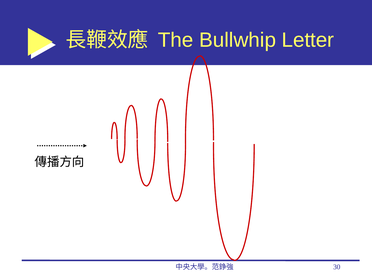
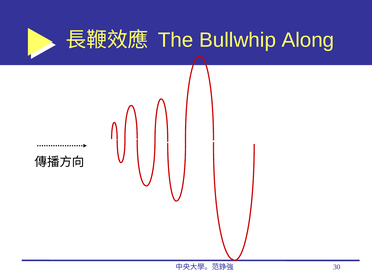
Letter: Letter -> Along (308, 40)
